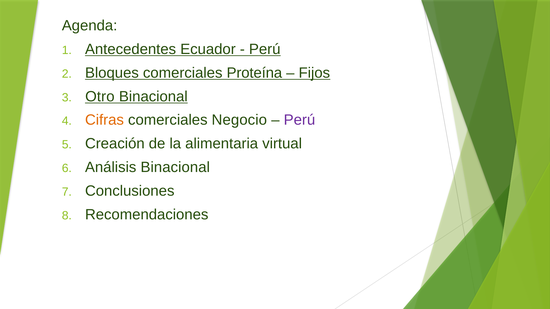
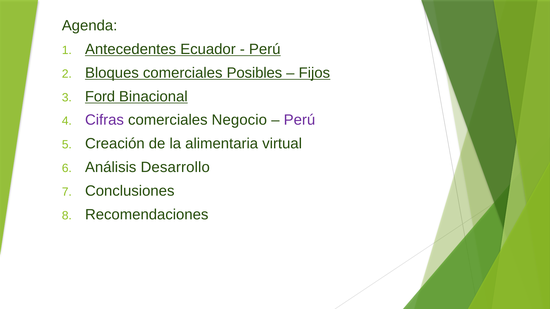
Proteína: Proteína -> Posibles (254, 73)
Otro: Otro -> Ford (100, 97)
Cifras colour: orange -> purple (104, 120)
Análisis Binacional: Binacional -> Desarrollo (175, 168)
